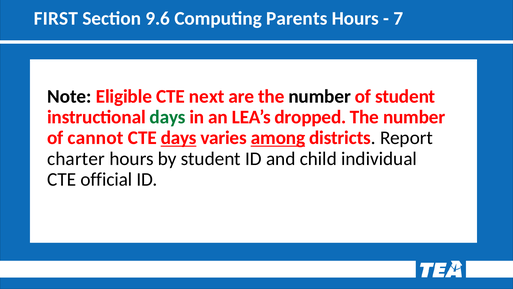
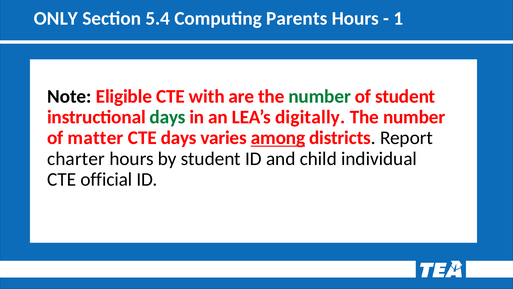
FIRST: FIRST -> ONLY (56, 18)
9.6: 9.6 -> 5.4 (158, 18)
7: 7 -> 1 (398, 18)
next: next -> with (207, 96)
number colour: black -> green (320, 96)
dropped: dropped -> digitally (310, 117)
cannot: cannot -> matter (96, 138)
days underline: present -> none (179, 138)
